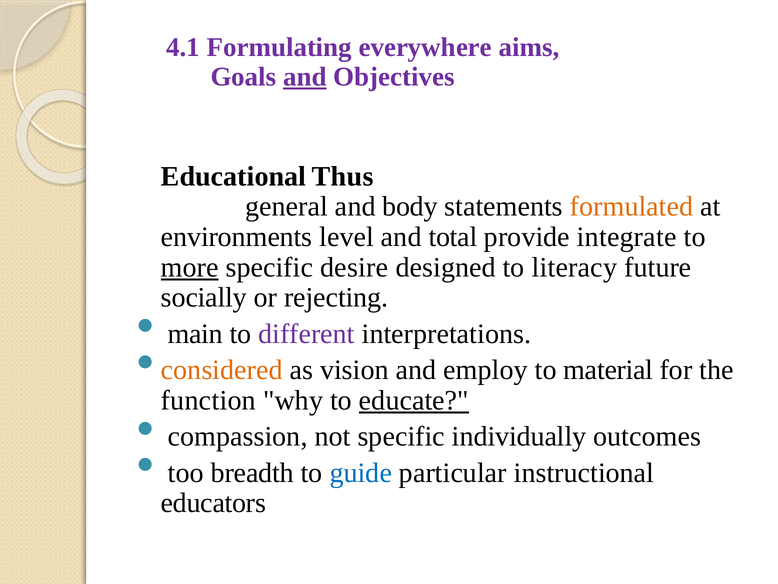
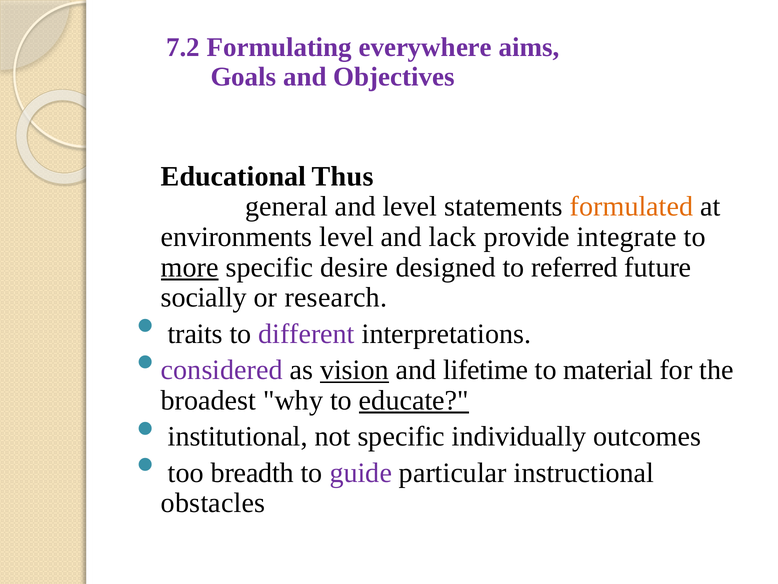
4.1: 4.1 -> 7.2 (183, 47)
and underline: present -> none (305, 77)
and body: body -> level (410, 206)
total: total -> lack (453, 237)
literacy: literacy -> referred (575, 267)
rejecting: rejecting -> research (336, 297)
main: main -> traits (195, 334)
considered colour: orange -> purple (222, 370)
vision underline: none -> present (354, 370)
employ: employ -> lifetime (486, 370)
function: function -> broadest (208, 400)
compassion: compassion -> institutional (238, 436)
guide colour: blue -> purple (361, 472)
educators: educators -> obstacles (213, 503)
